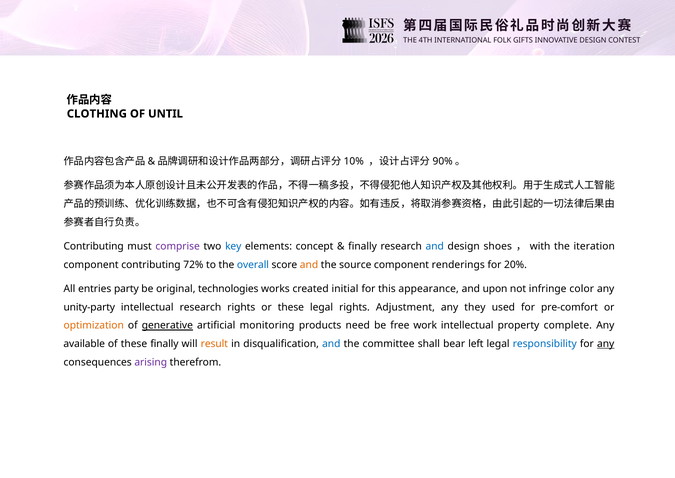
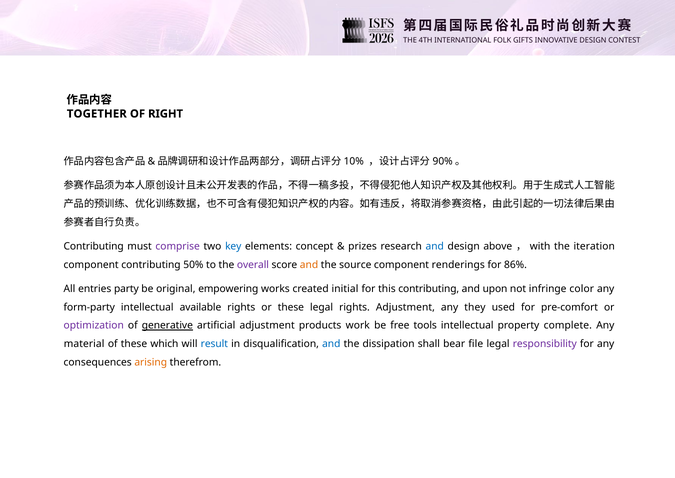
CLOTHING: CLOTHING -> TOGETHER (97, 114)
UNTIL: UNTIL -> RIGHT (166, 114)
finally: finally -> prizes (363, 246)
shoes: shoes -> above (498, 246)
72%: 72% -> 50% (193, 264)
overall colour: blue -> purple (253, 264)
20%: 20% -> 86% (516, 264)
technologies: technologies -> empowering (228, 288)
this appearance: appearance -> contributing (429, 288)
unity-party: unity-party -> form-party (89, 307)
intellectual research: research -> available (200, 307)
optimization colour: orange -> purple (94, 325)
artificial monitoring: monitoring -> adjustment (267, 325)
need: need -> work (358, 325)
work: work -> tools (425, 325)
available: available -> material (84, 343)
these finally: finally -> which (164, 343)
result colour: orange -> blue (214, 343)
committee: committee -> dissipation (389, 343)
left: left -> file (476, 343)
responsibility colour: blue -> purple (545, 343)
any underline: present -> none (606, 343)
arising colour: purple -> orange (151, 362)
